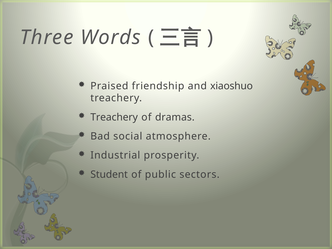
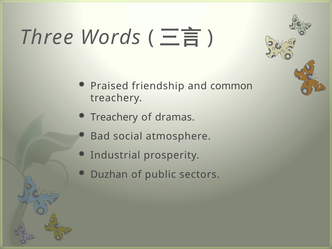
xiaoshuo: xiaoshuo -> common (231, 86)
Student: Student -> Duzhan (109, 174)
